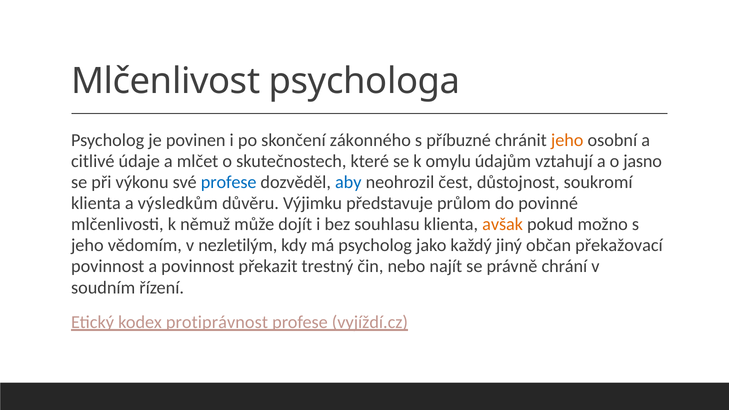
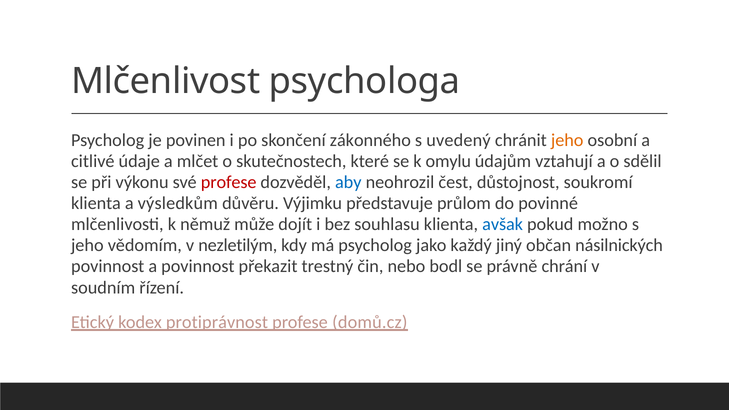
příbuzné: příbuzné -> uvedený (458, 140)
jasno: jasno -> sdělil (643, 161)
profese colour: blue -> red (229, 182)
avšak colour: orange -> blue (503, 224)
překažovací: překažovací -> násilnických (619, 245)
najít: najít -> bodl (446, 266)
vyjíždí.cz: vyjíždí.cz -> domů.cz (370, 322)
